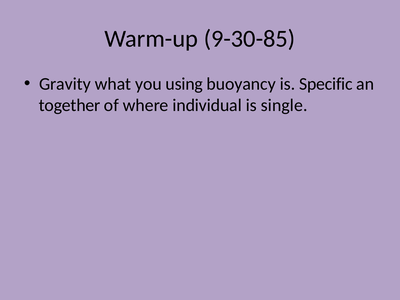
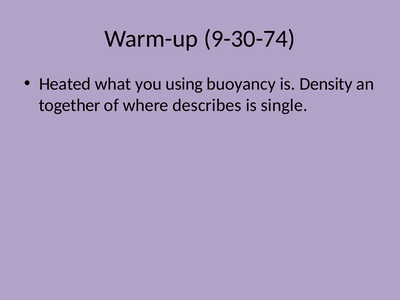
9-30-85: 9-30-85 -> 9-30-74 (249, 39)
Gravity: Gravity -> Heated (65, 84)
Specific: Specific -> Density (326, 84)
individual: individual -> describes (207, 105)
